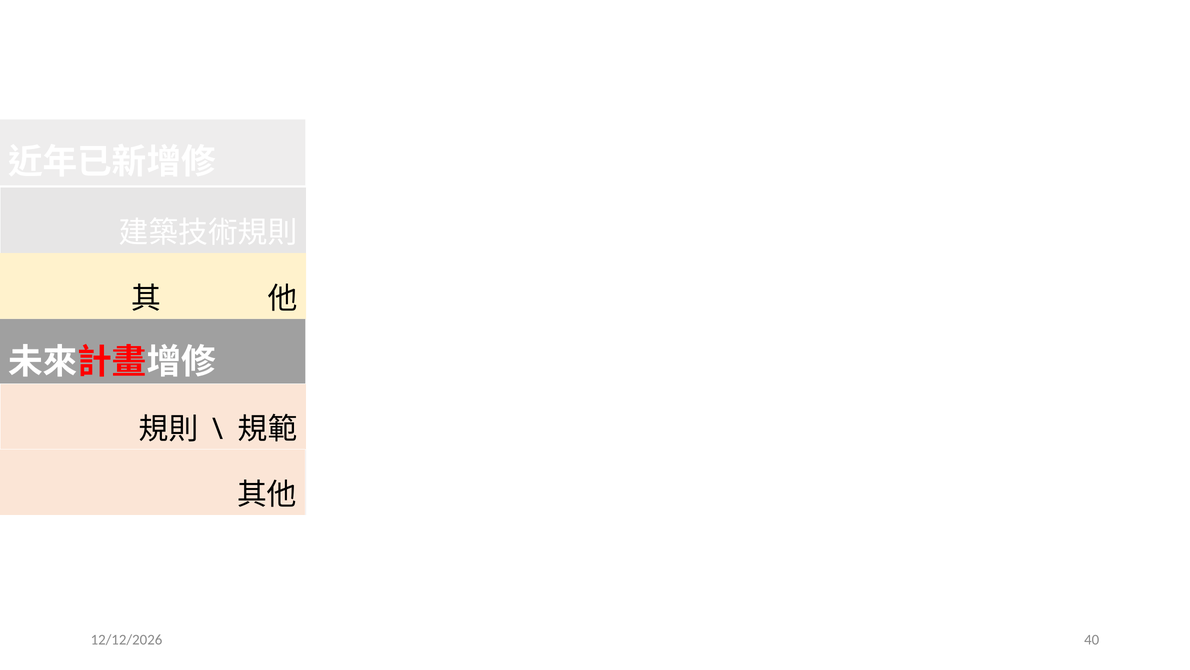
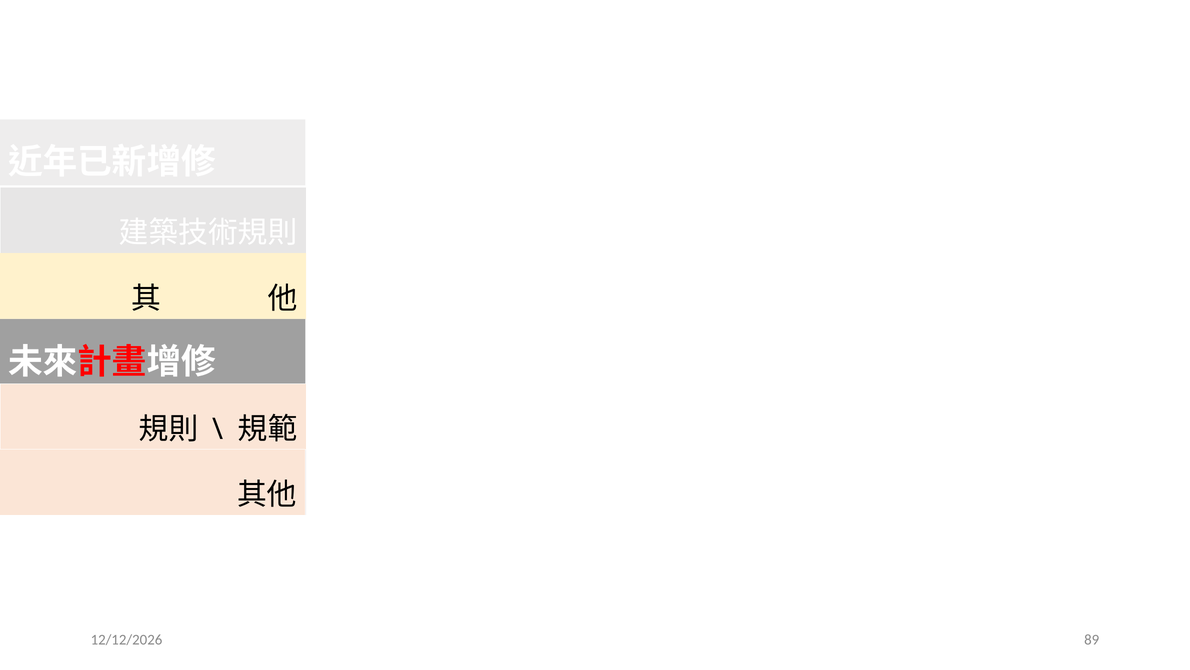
40: 40 -> 89 (1092, 639)
